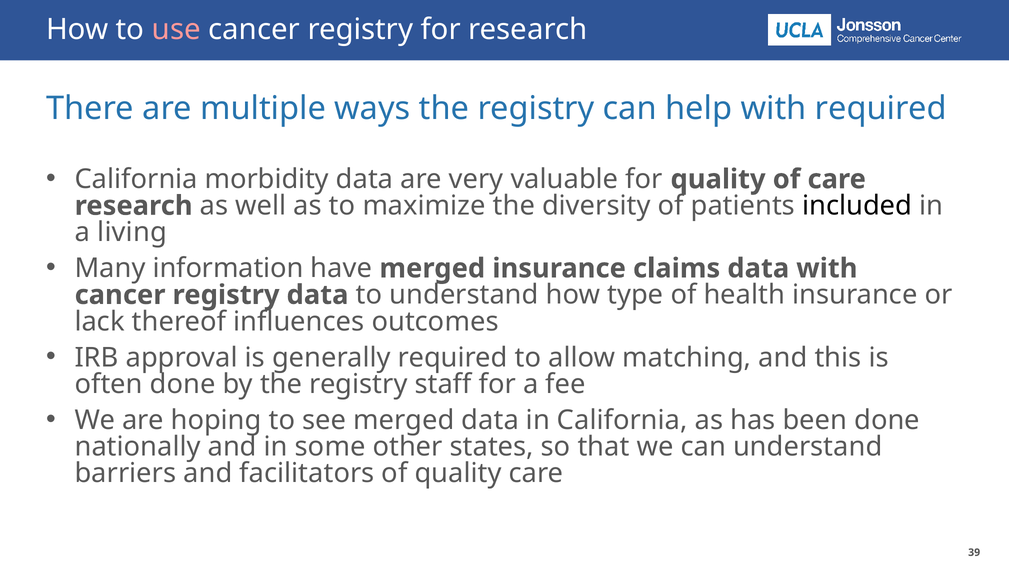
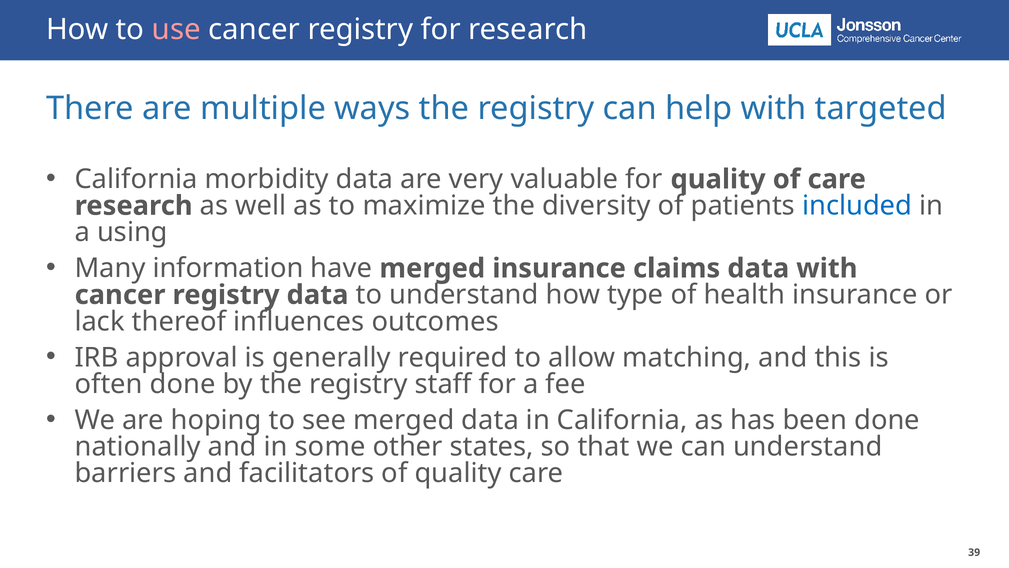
with required: required -> targeted (881, 109)
included colour: black -> blue (857, 206)
living: living -> using (132, 232)
